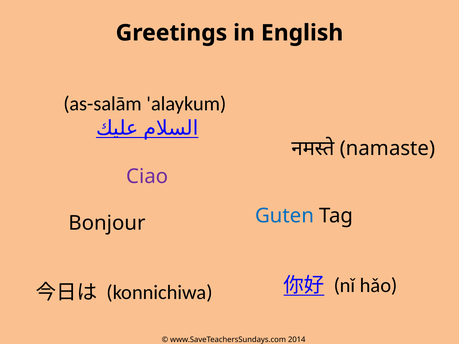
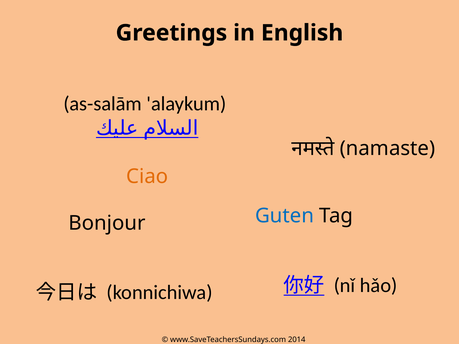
Ciao colour: purple -> orange (147, 177)
